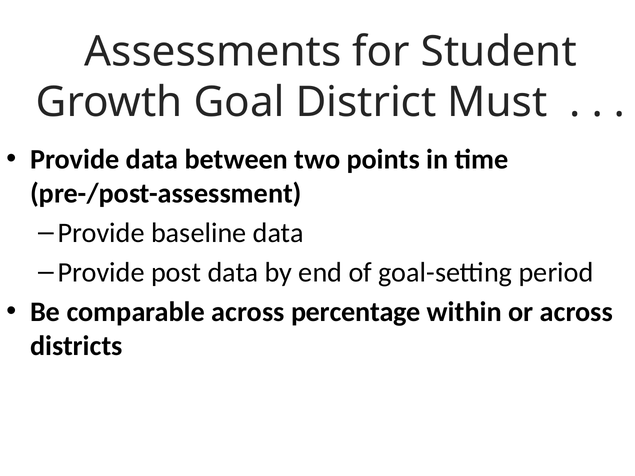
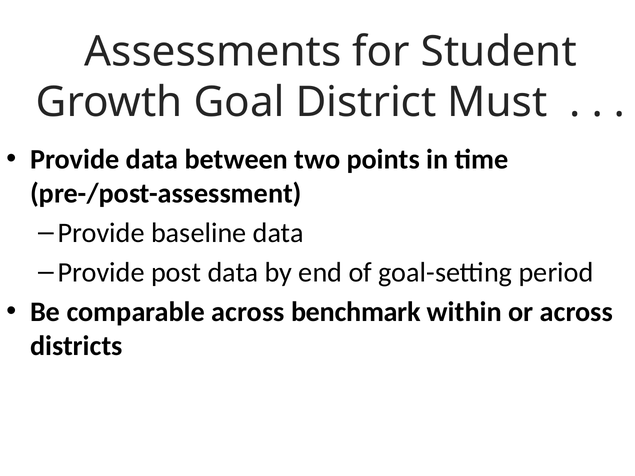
percentage: percentage -> benchmark (356, 312)
